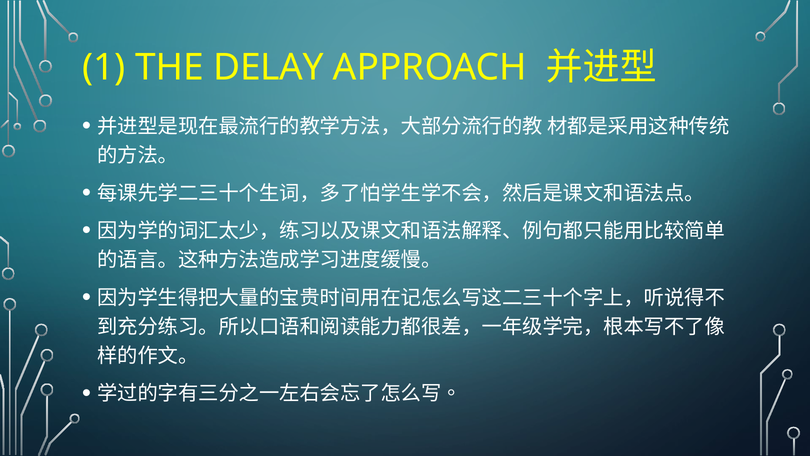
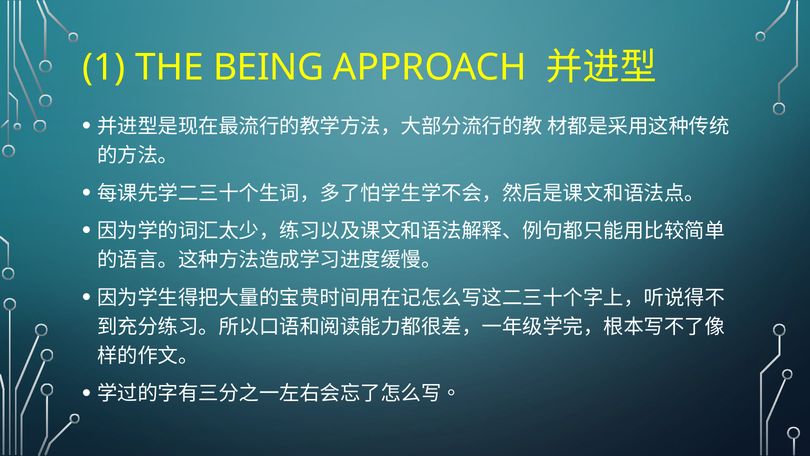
DELAY: DELAY -> BEING (269, 67)
